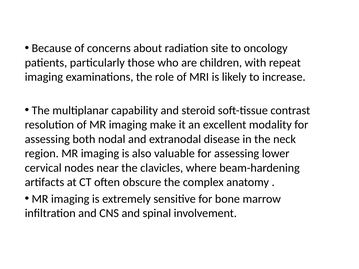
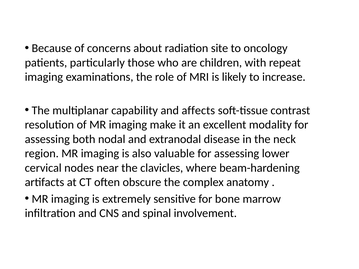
steroid: steroid -> affects (198, 111)
